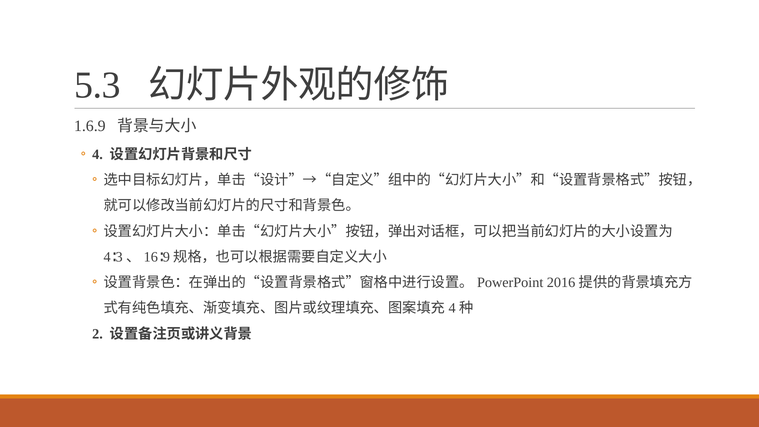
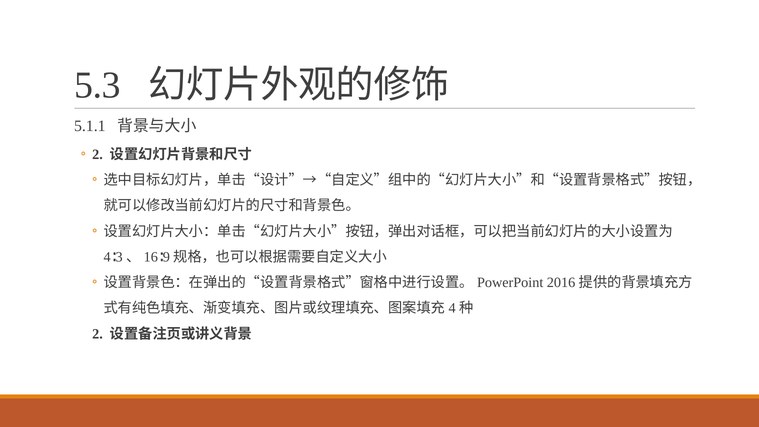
1.6.9: 1.6.9 -> 5.1.1 (90, 126)
4: 4 -> 2 (98, 154)
